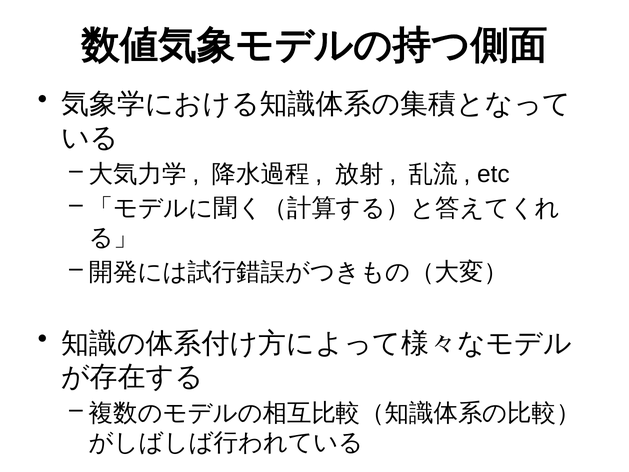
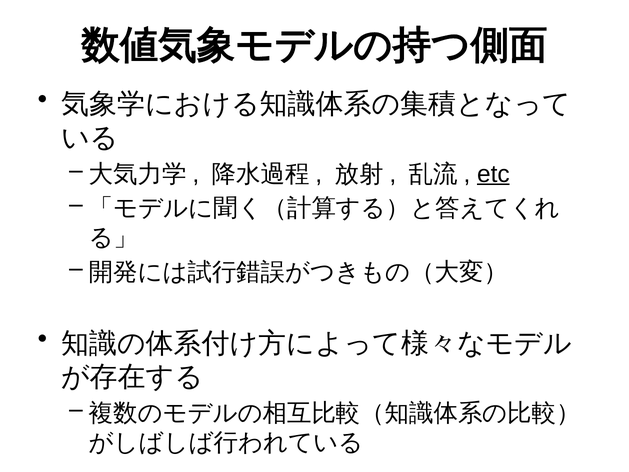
etc underline: none -> present (493, 174)
